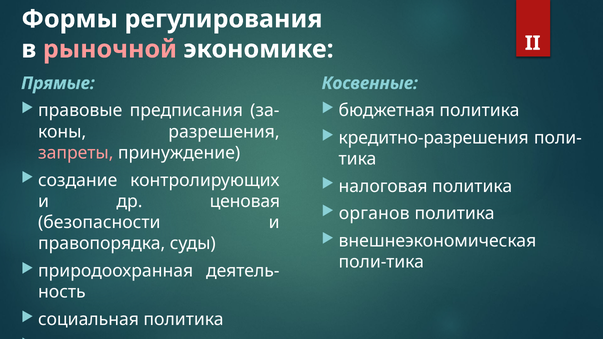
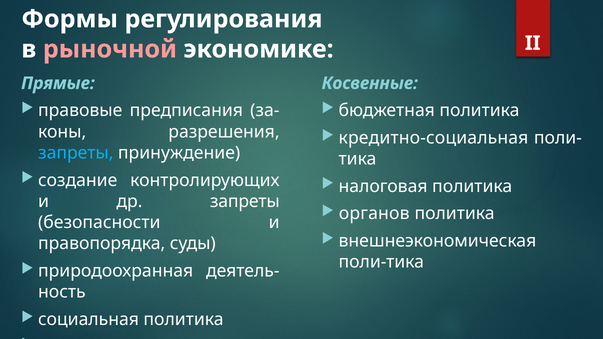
кредитно-разрешения: кредитно-разрешения -> кредитно-социальная (433, 138)
запреты colour: pink -> light blue (76, 153)
др ценовая: ценовая -> запреты (245, 201)
